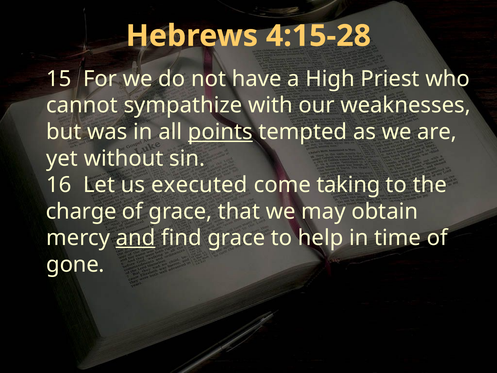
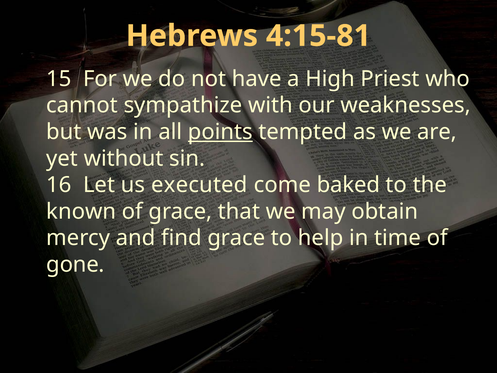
4:15-28: 4:15-28 -> 4:15-81 (318, 36)
taking: taking -> baked (348, 185)
charge: charge -> known (81, 211)
and underline: present -> none (136, 238)
